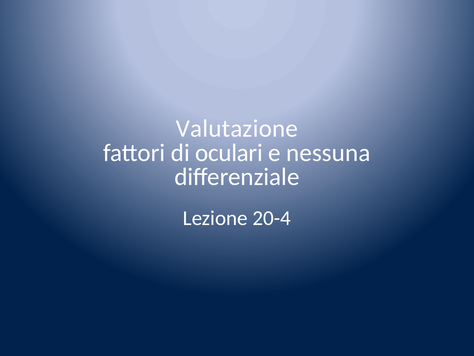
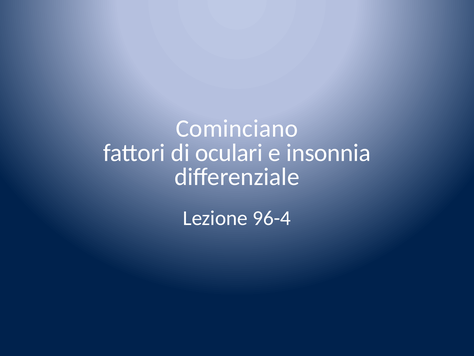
Valutazione: Valutazione -> Cominciano (237, 129)
nessuna: nessuna -> insonnia (328, 153)
20-4: 20-4 -> 96-4 (272, 218)
